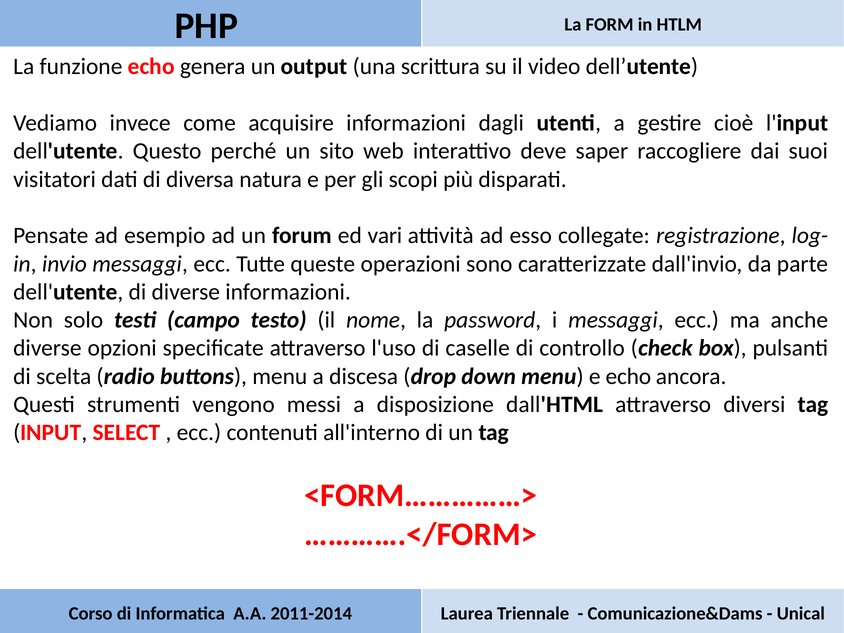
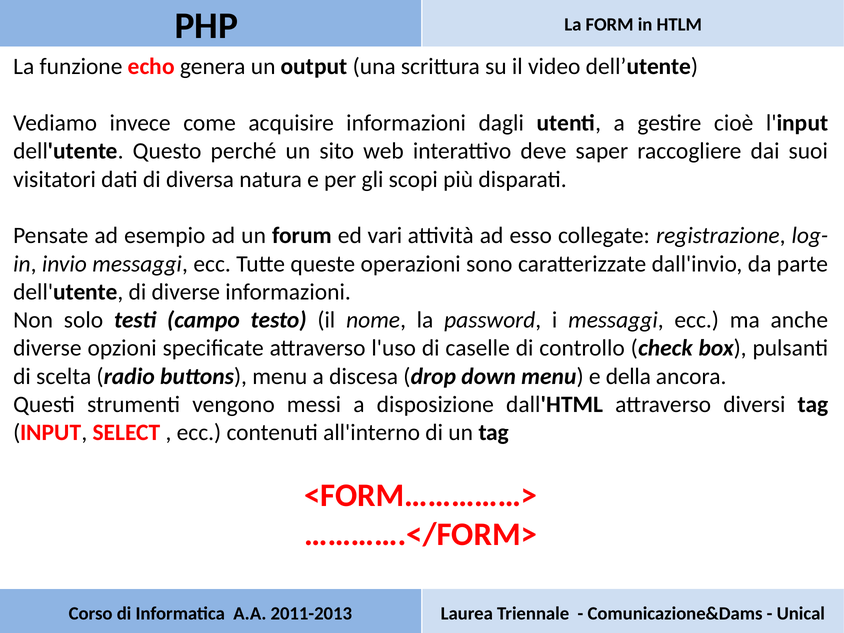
e echo: echo -> della (628, 376)
2011-2014: 2011-2014 -> 2011-2013 (311, 614)
